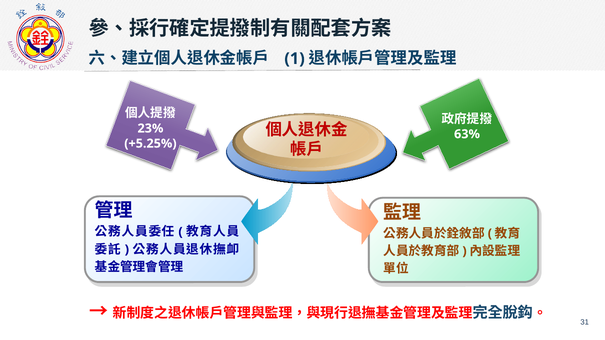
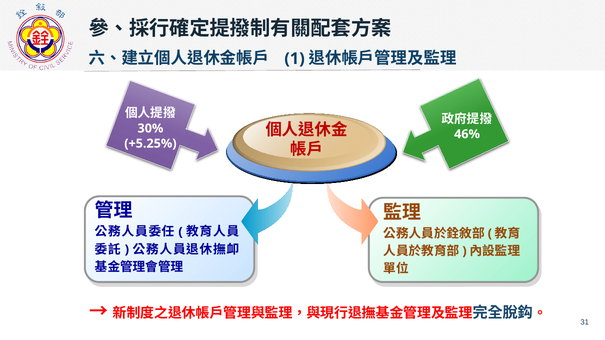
23%: 23% -> 30% (150, 128)
63%: 63% -> 46% (467, 134)
